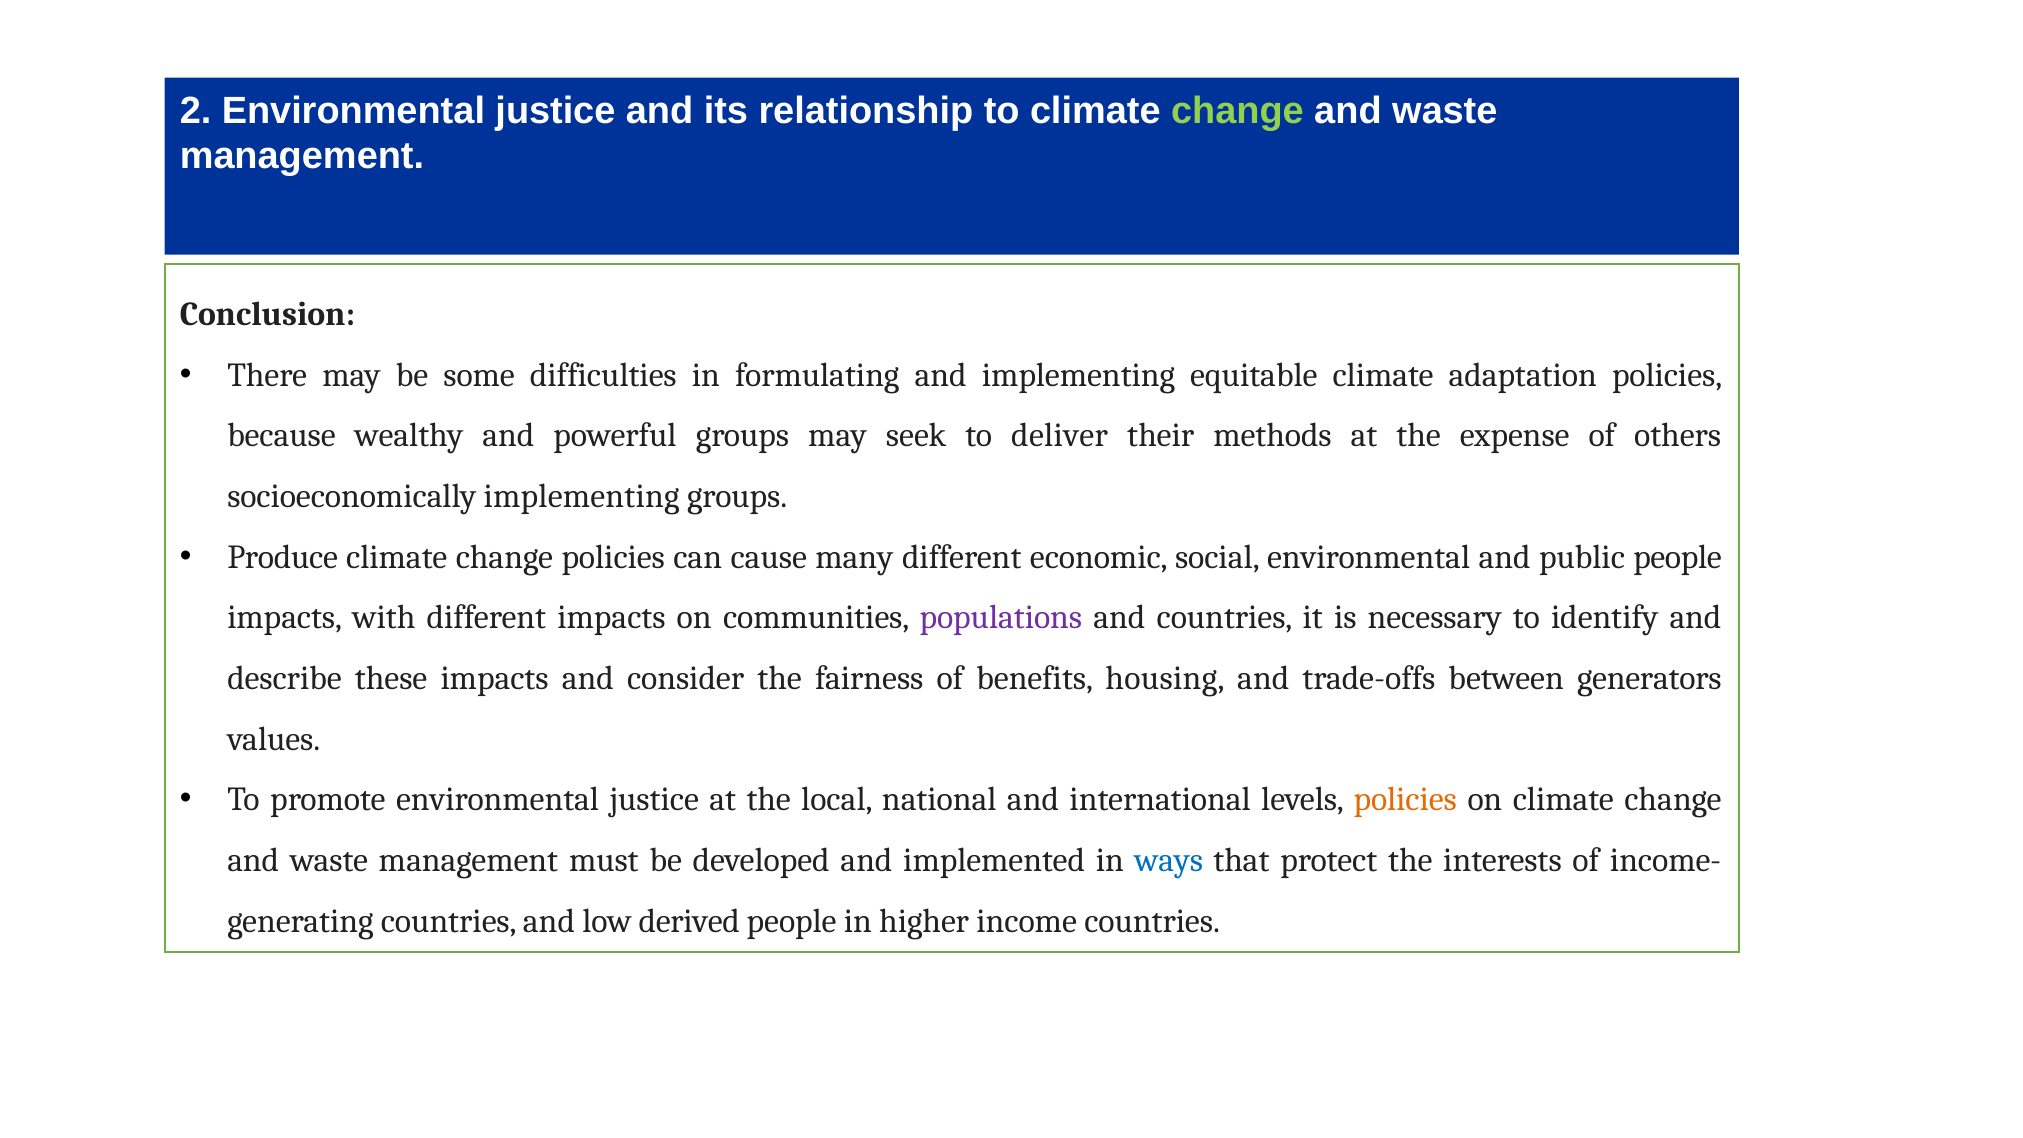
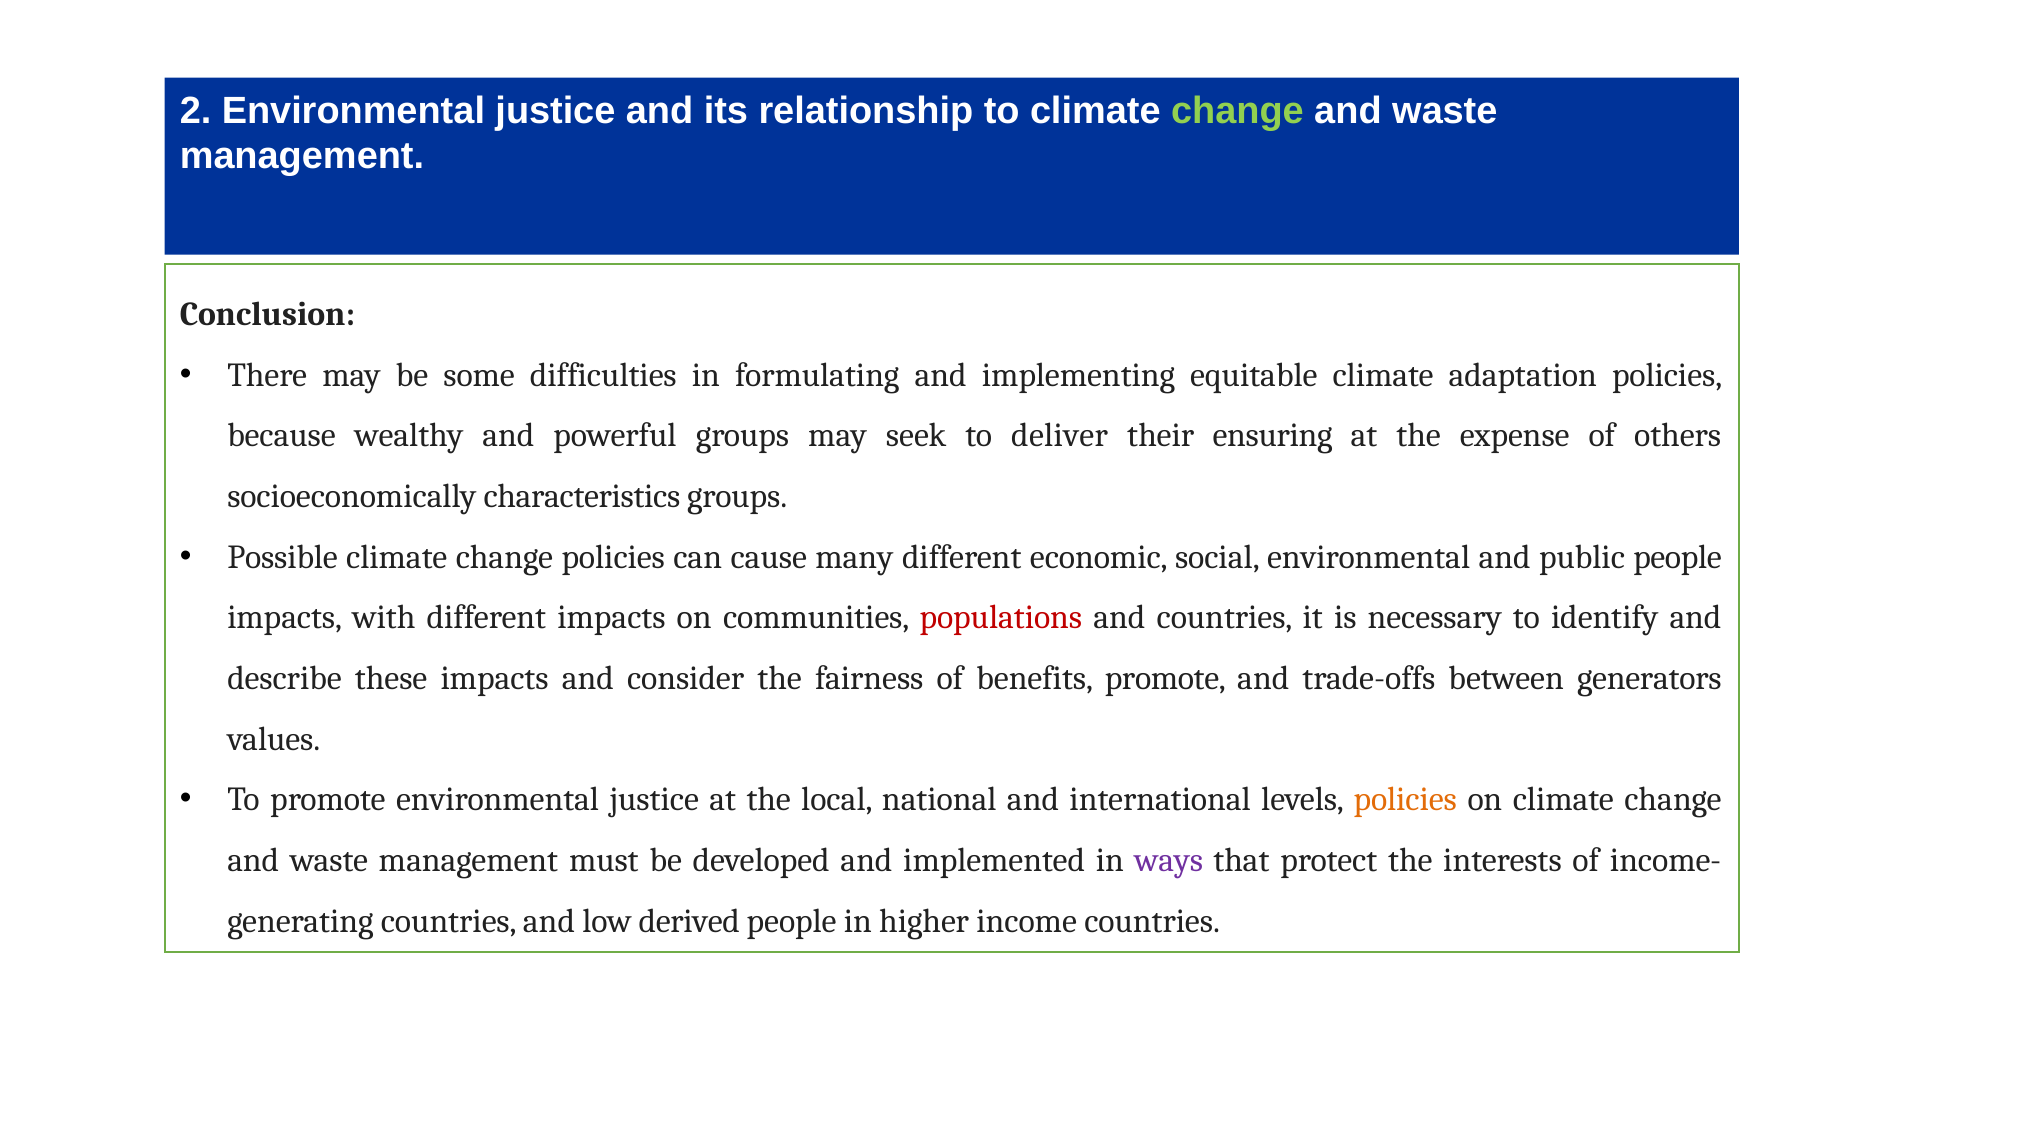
methods: methods -> ensuring (1273, 436)
socioeconomically implementing: implementing -> characteristics (582, 496)
Produce: Produce -> Possible (283, 557)
populations colour: purple -> red (1001, 618)
benefits housing: housing -> promote (1165, 678)
ways colour: blue -> purple (1169, 860)
